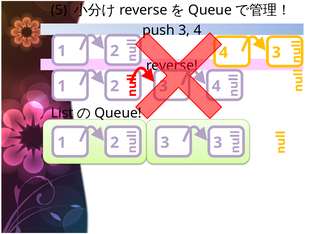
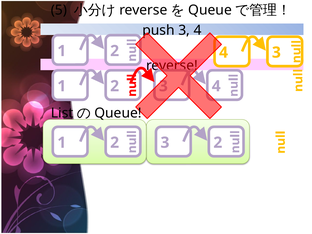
1 3: 3 -> 2 (218, 143)
